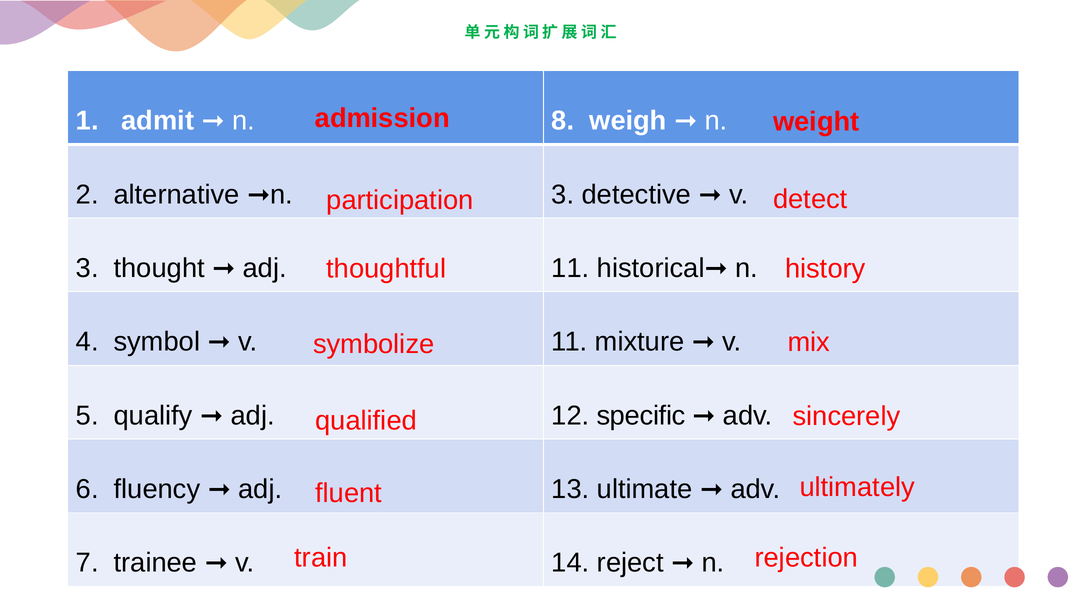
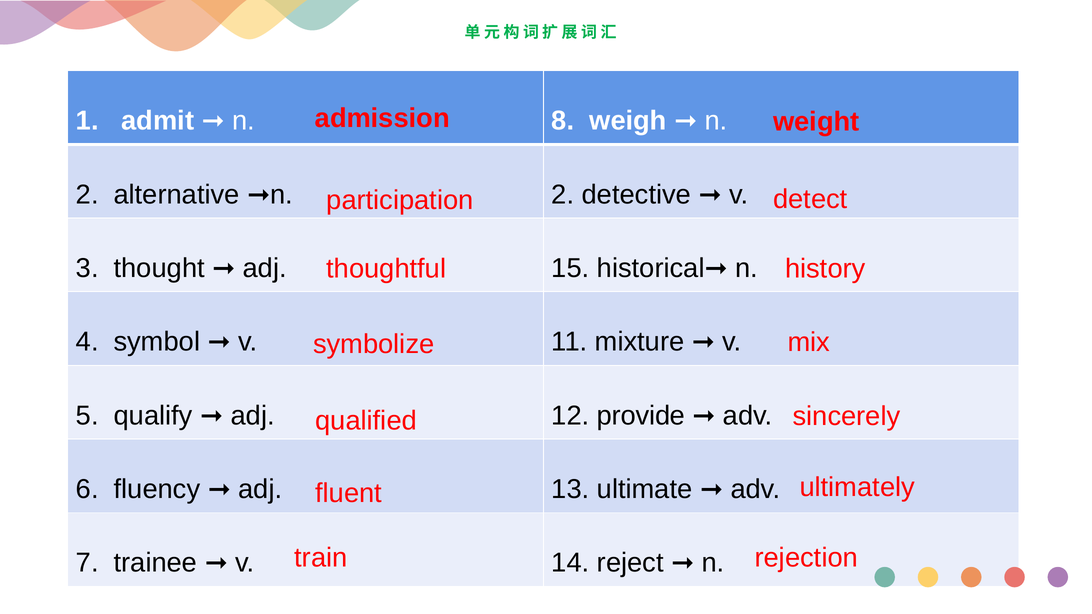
3: 3 -> 2 (563, 195)
11: 11 -> 15 (570, 268)
specific: specific -> provide (641, 416)
